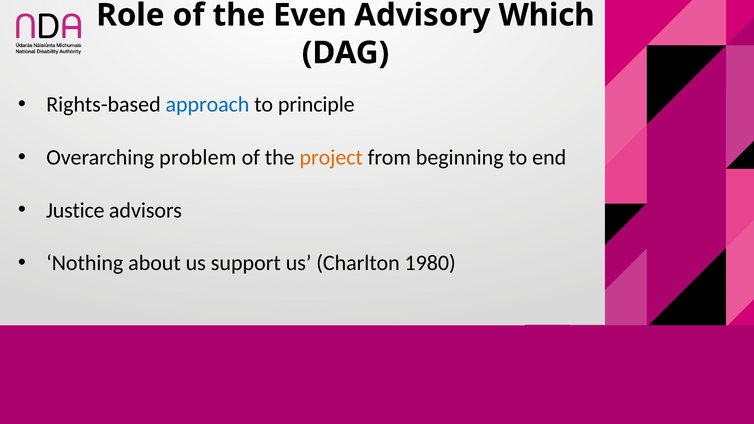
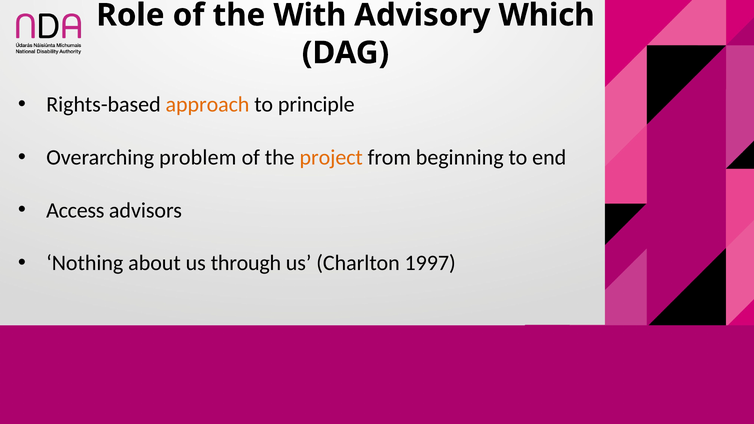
Even: Even -> With (310, 15)
approach colour: blue -> orange (208, 105)
Justice: Justice -> Access (75, 210)
support: support -> through (246, 263)
1980: 1980 -> 1997 (430, 263)
